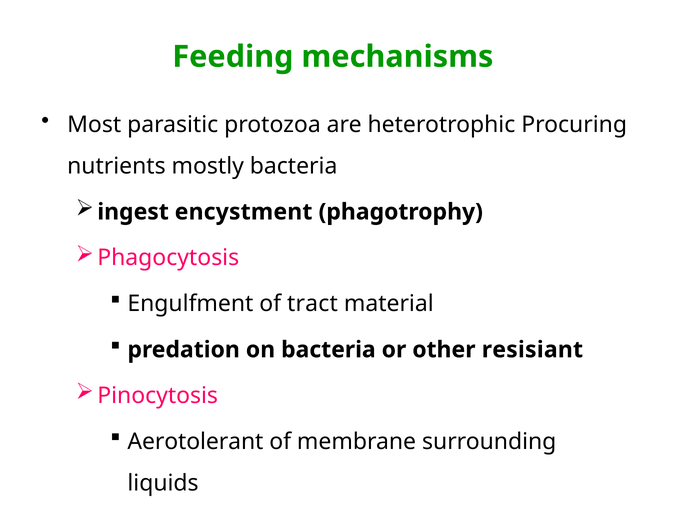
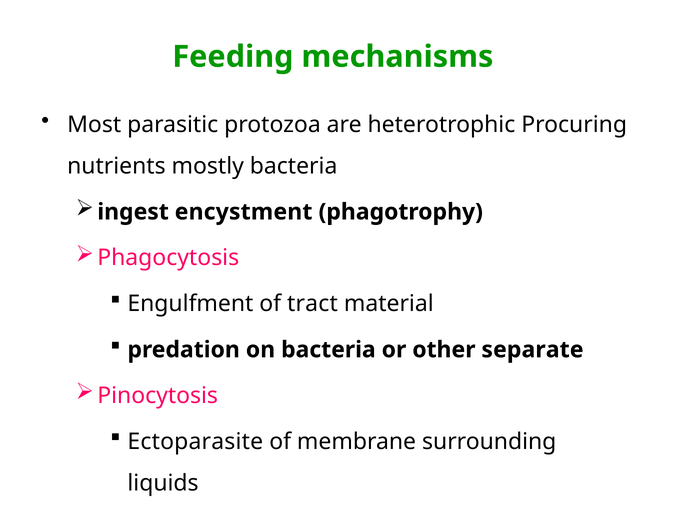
resisiant: resisiant -> separate (532, 350)
Aerotolerant: Aerotolerant -> Ectoparasite (195, 441)
